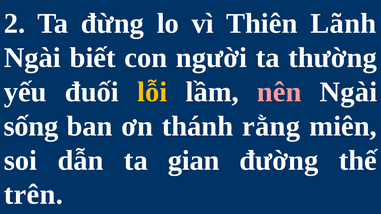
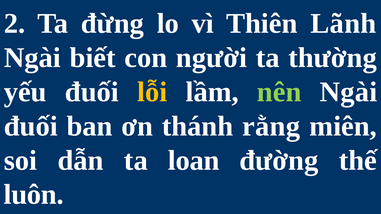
nên colour: pink -> light green (279, 92)
sống: sống -> đuối (31, 126)
gian: gian -> loan (194, 161)
trên: trên -> luôn (34, 195)
